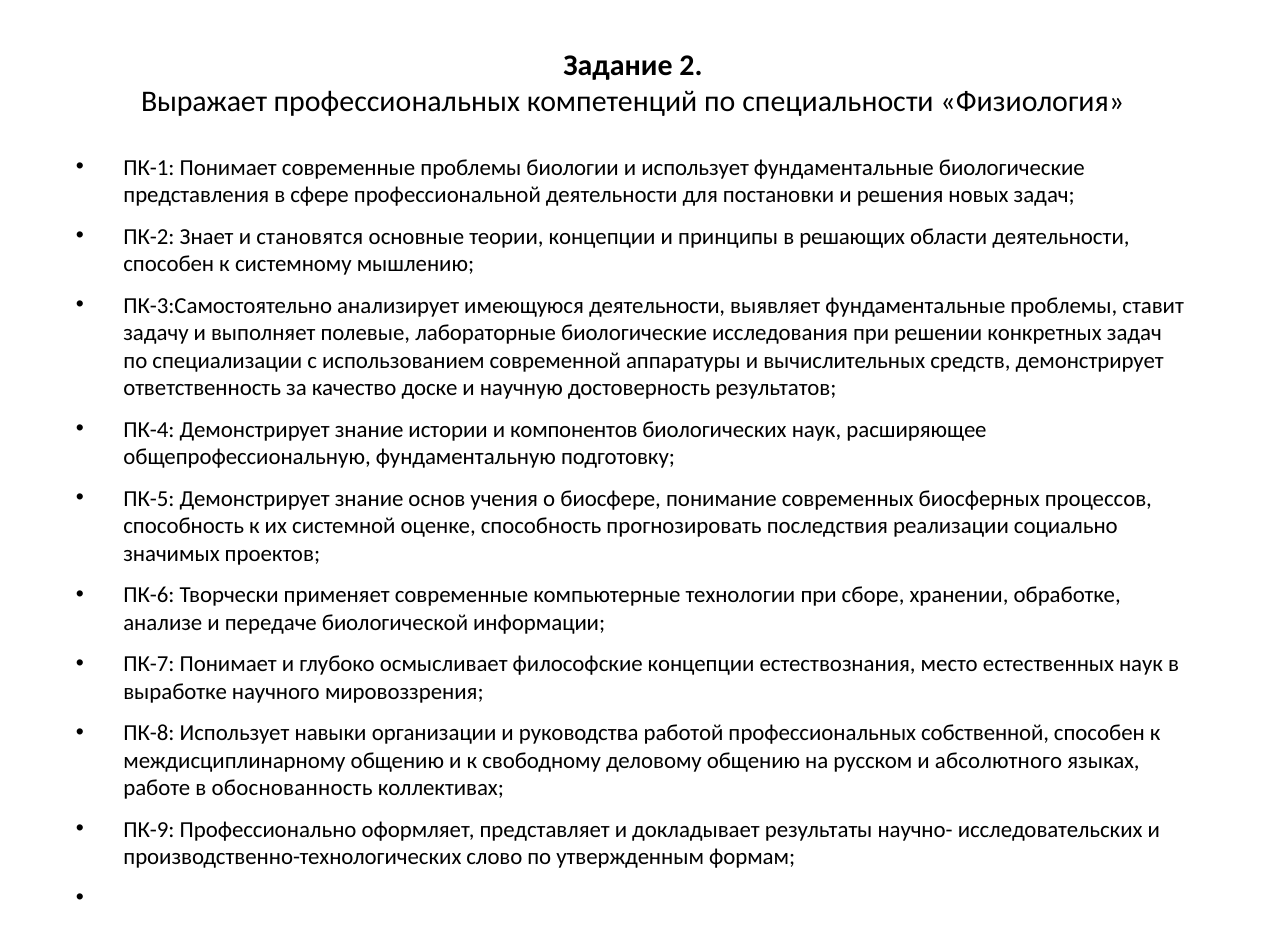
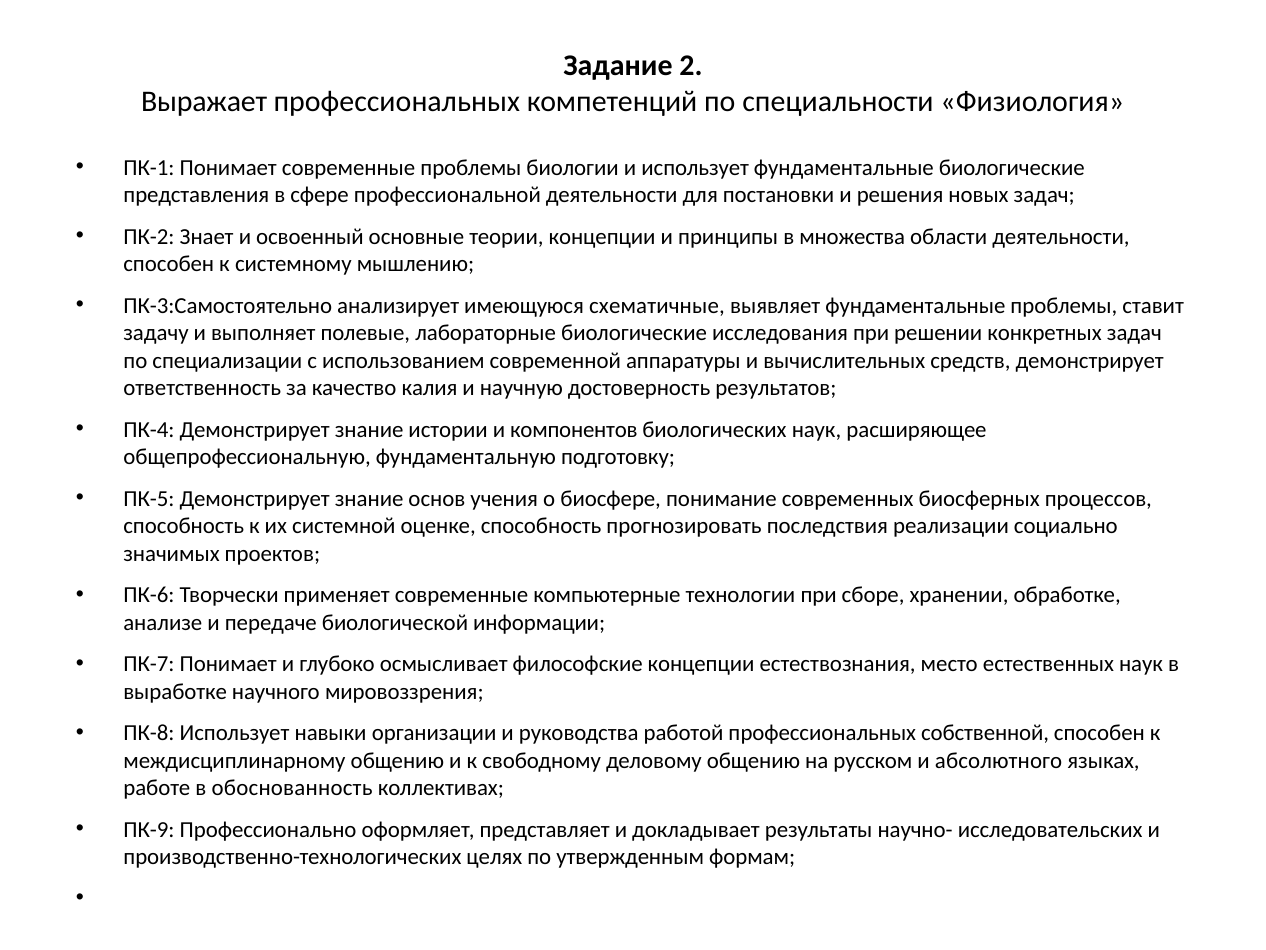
становятся: становятся -> освоенный (310, 236)
решающих: решающих -> множества (852, 236)
имеющуюся деятельности: деятельности -> схематичные (657, 305)
доске: доске -> калия (430, 388)
слово: слово -> целях (494, 857)
